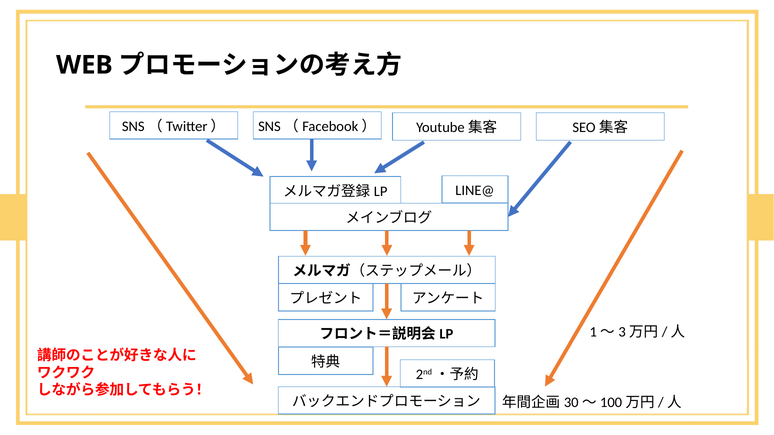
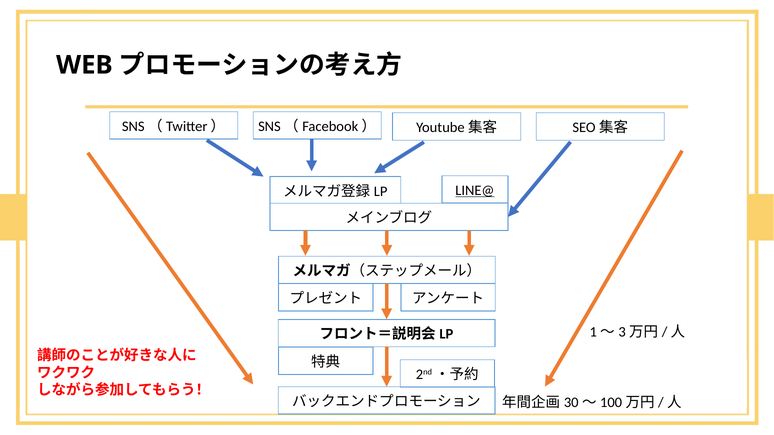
LINE@ underline: none -> present (475, 191)
